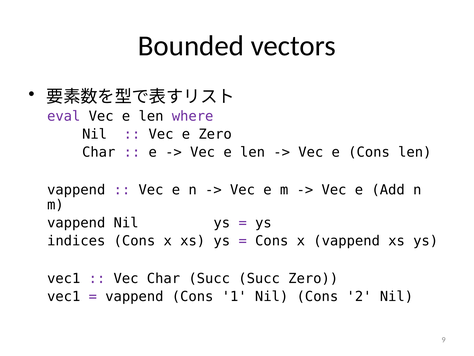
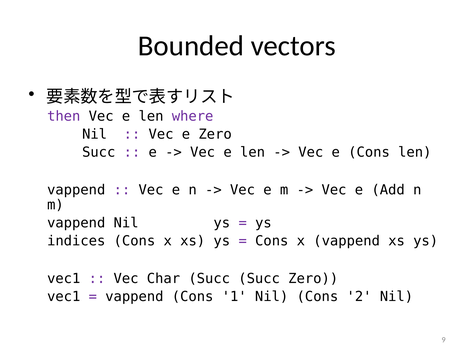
eval: eval -> then (64, 116)
Char: Char -> Succ (99, 152)
